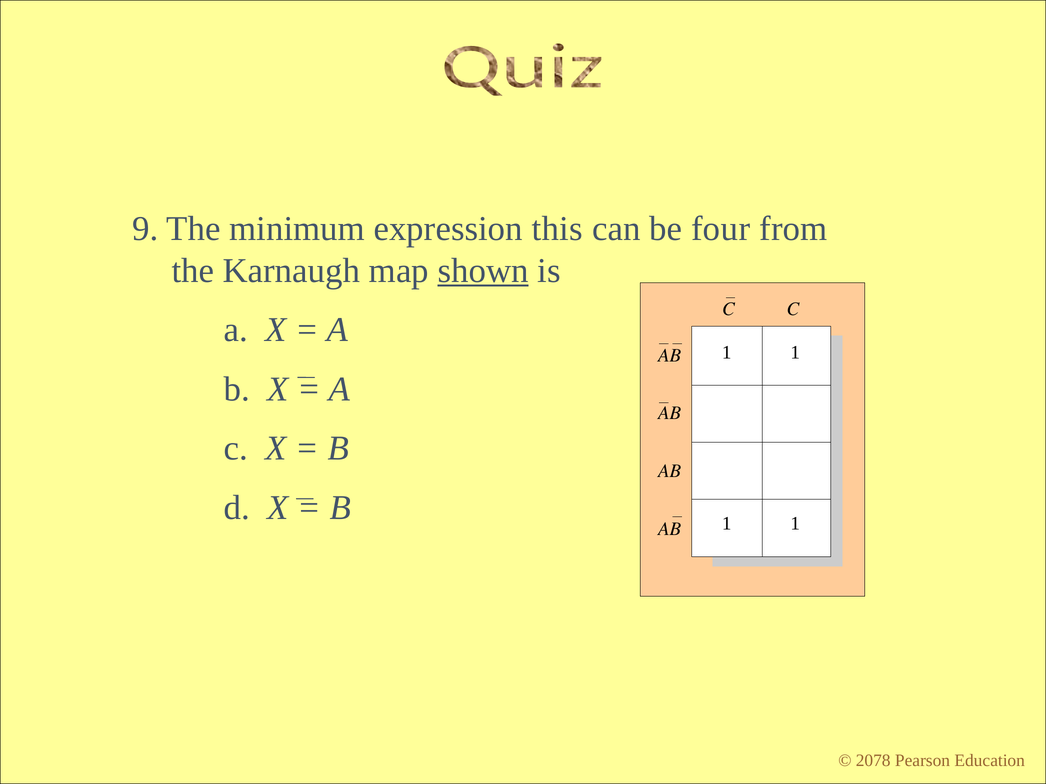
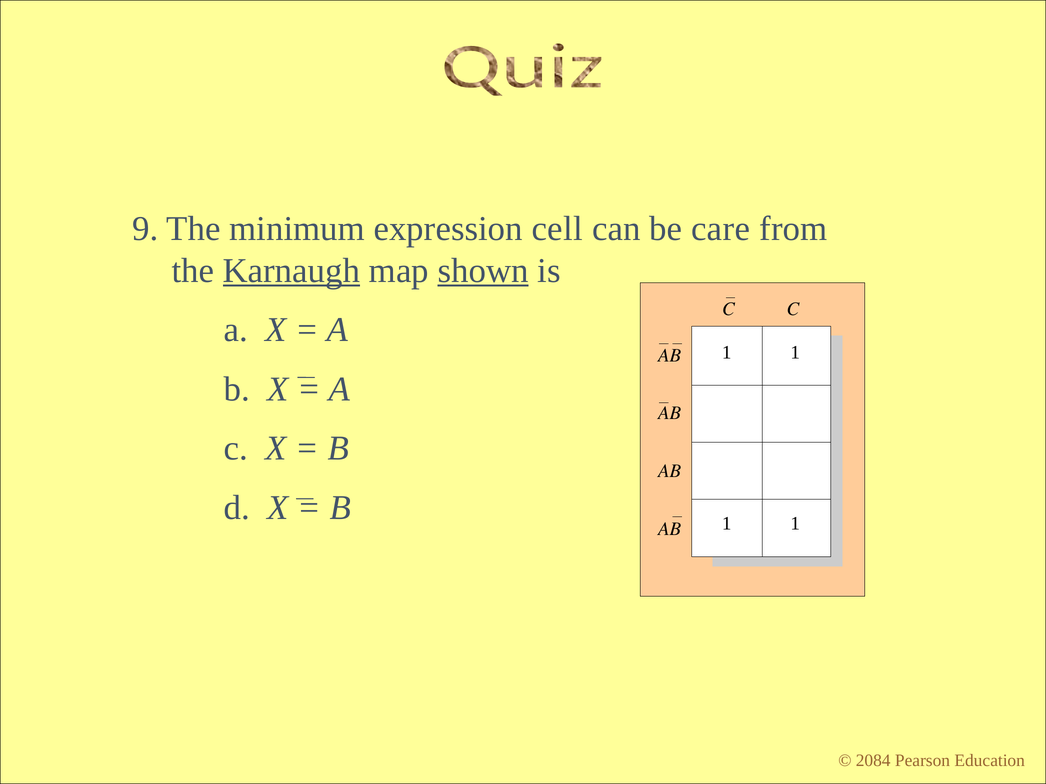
this: this -> cell (557, 229)
four: four -> care (721, 229)
Karnaugh underline: none -> present (291, 271)
2078: 2078 -> 2084 (873, 761)
